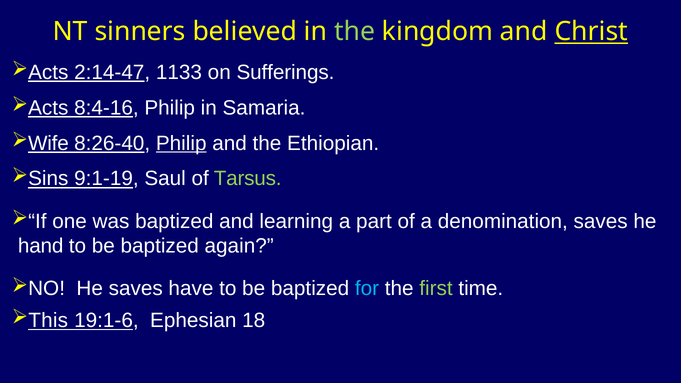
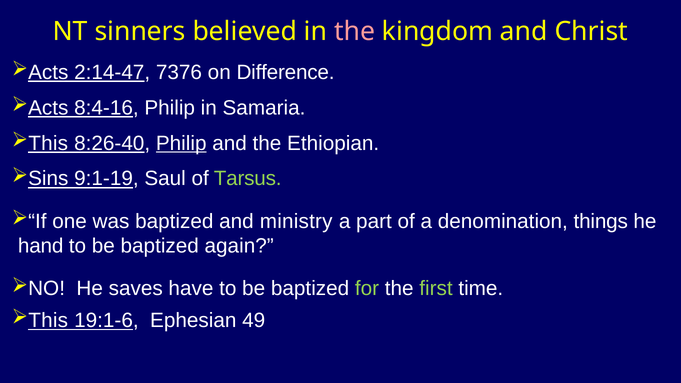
the colour: light green -> pink (355, 32)
Christ underline: present -> none (591, 32)
1133: 1133 -> 7376 (179, 72)
Sufferings: Sufferings -> Difference (286, 72)
Wife: Wife -> This (48, 143)
learning: learning -> ministry (296, 221)
denomination saves: saves -> things (601, 221)
for colour: light blue -> light green (367, 289)
18: 18 -> 49 (254, 321)
